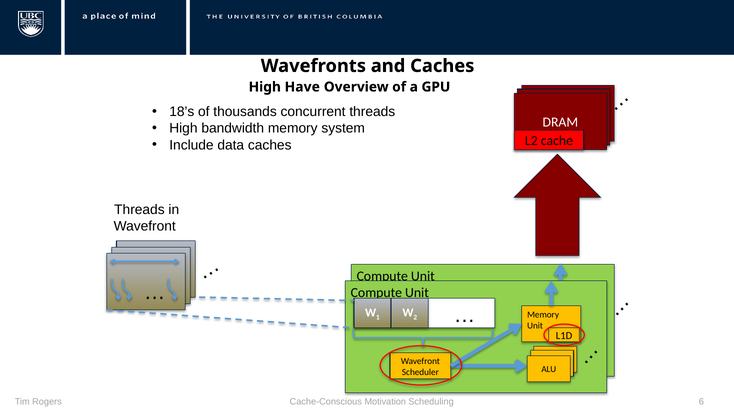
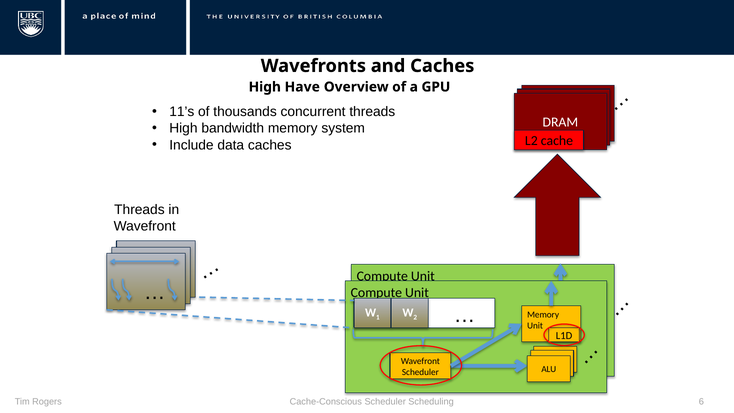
18’s: 18’s -> 11’s (182, 112)
Motivation: Motivation -> Scheduler (385, 401)
